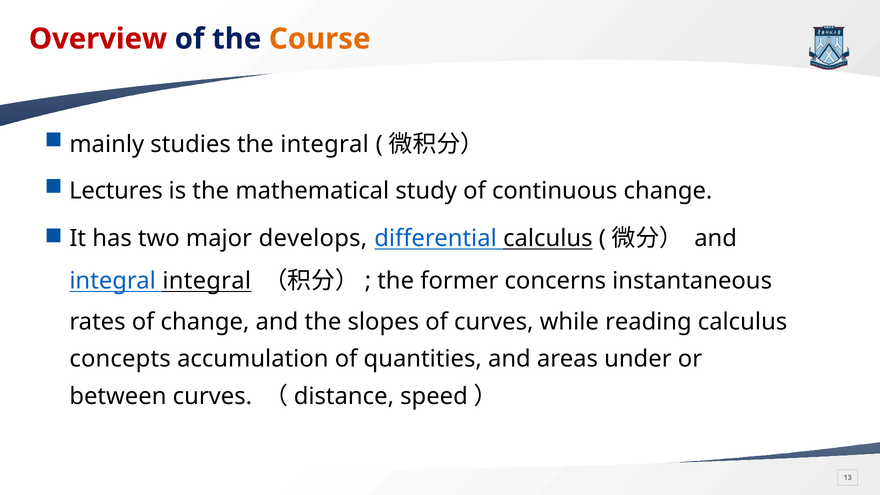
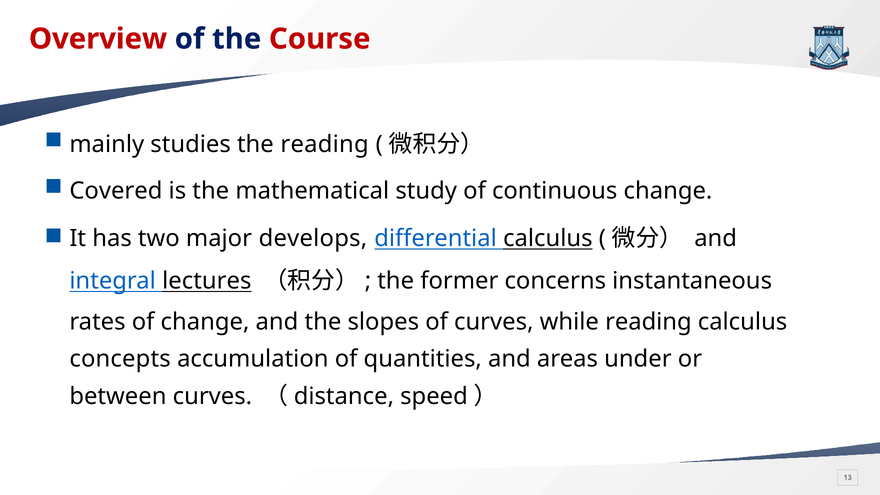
Course colour: orange -> red (320, 39)
the integral: integral -> reading (325, 144)
Lectures: Lectures -> Covered (116, 191)
integral integral: integral -> lectures (207, 281)
